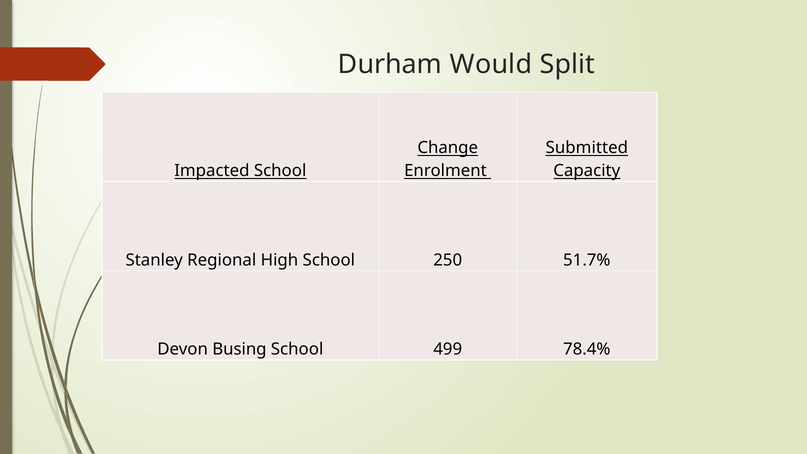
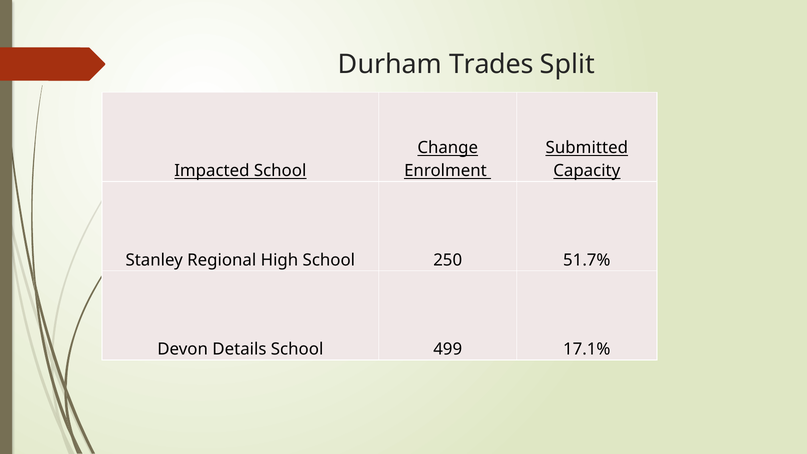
Would: Would -> Trades (491, 64)
Busing: Busing -> Details (239, 349)
78.4%: 78.4% -> 17.1% (587, 349)
